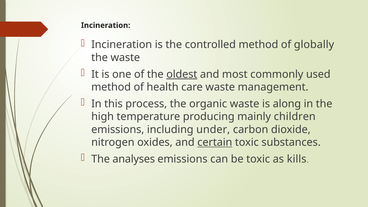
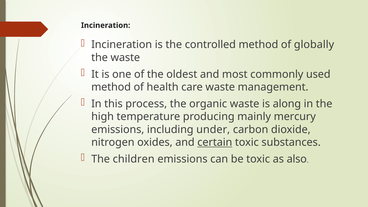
oldest underline: present -> none (182, 74)
children: children -> mercury (295, 117)
analyses: analyses -> children (134, 159)
kills: kills -> also (297, 159)
